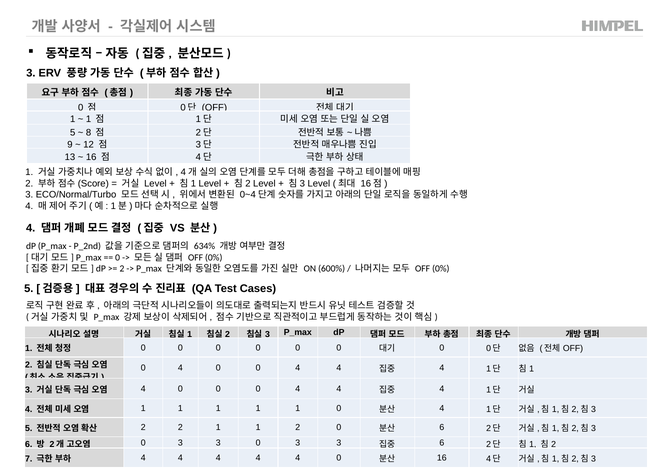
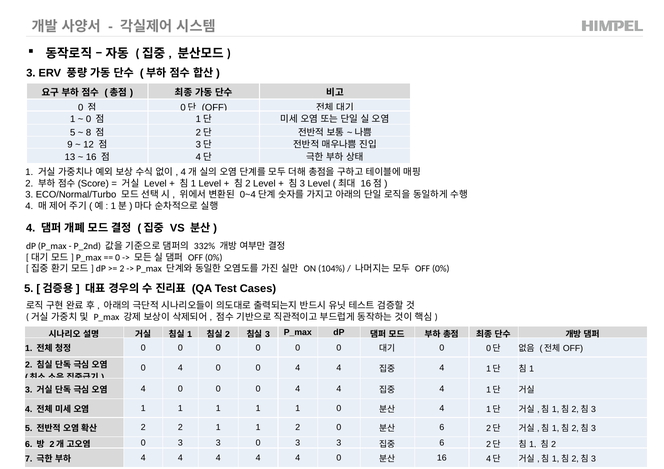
1: 1 -> 0 (89, 119)
634%: 634% -> 332% (205, 246)
600%: 600% -> 104% (332, 269)
